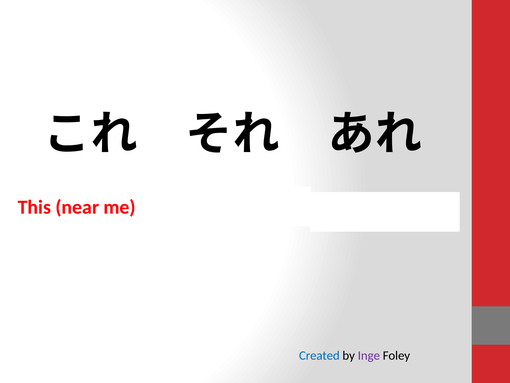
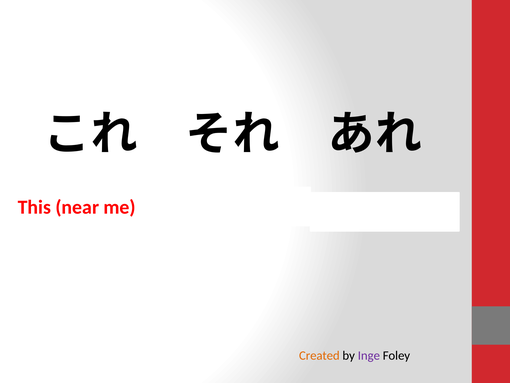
Created colour: blue -> orange (319, 355)
